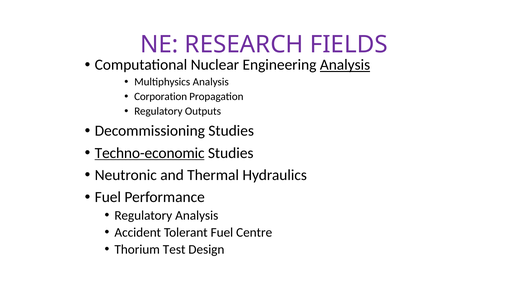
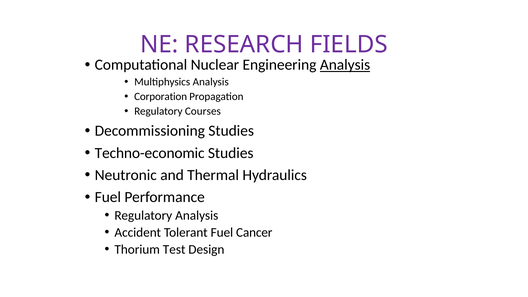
Outputs: Outputs -> Courses (203, 111)
Techno-economic underline: present -> none (150, 153)
Centre: Centre -> Cancer (254, 232)
